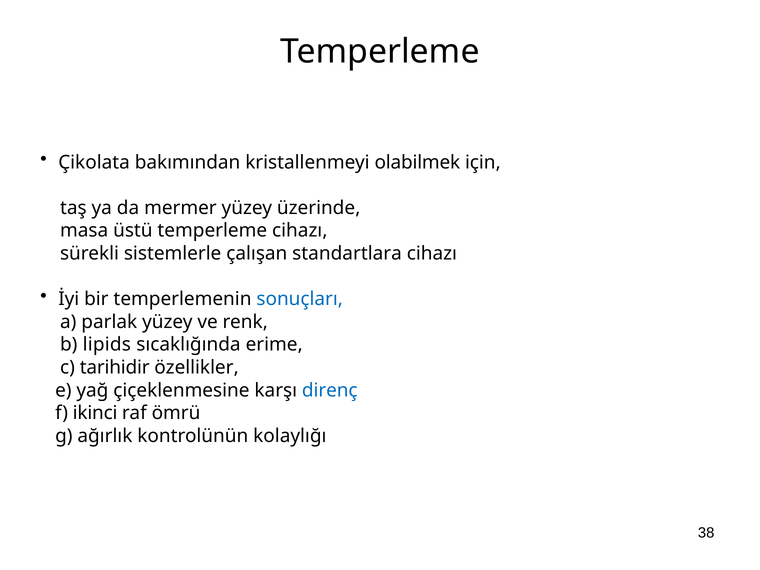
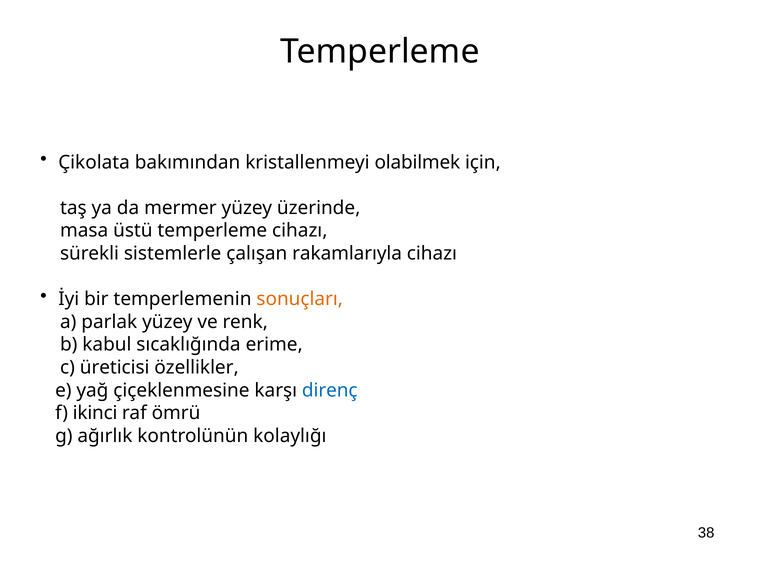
standartlara: standartlara -> rakamlarıyla (347, 253)
sonuçları colour: blue -> orange (300, 299)
lipids: lipids -> kabul (107, 345)
tarihidir: tarihidir -> üreticisi (115, 367)
